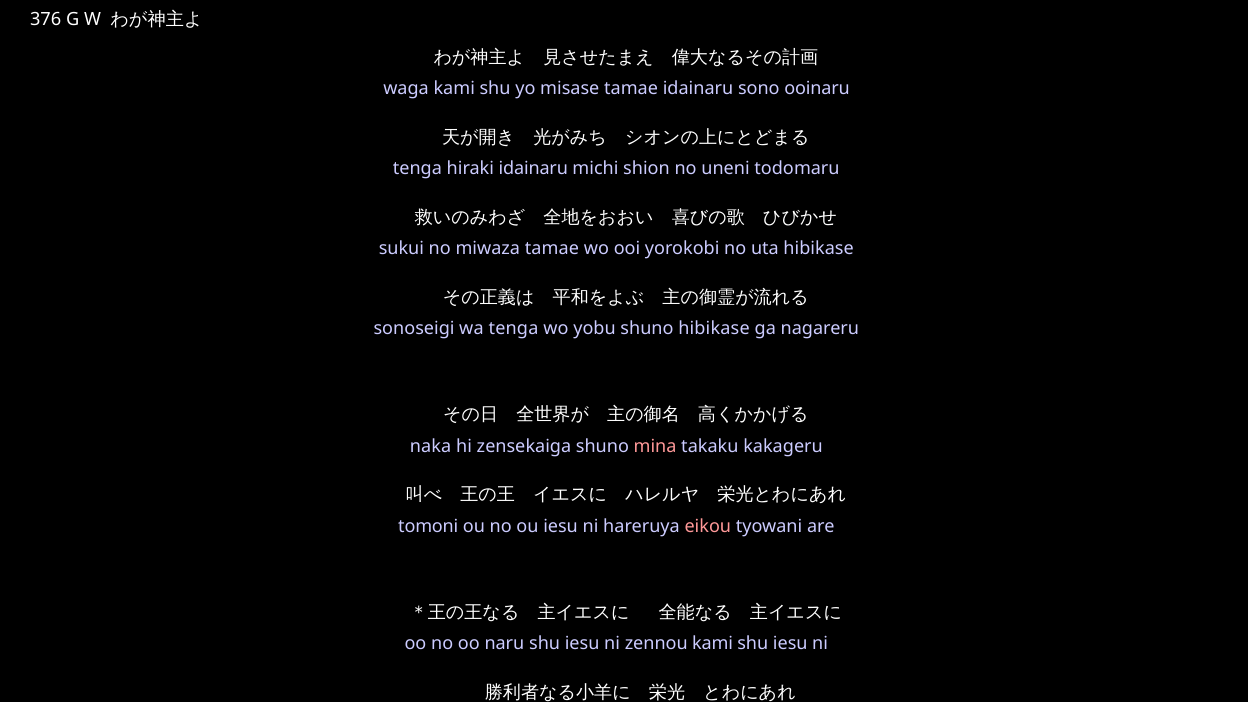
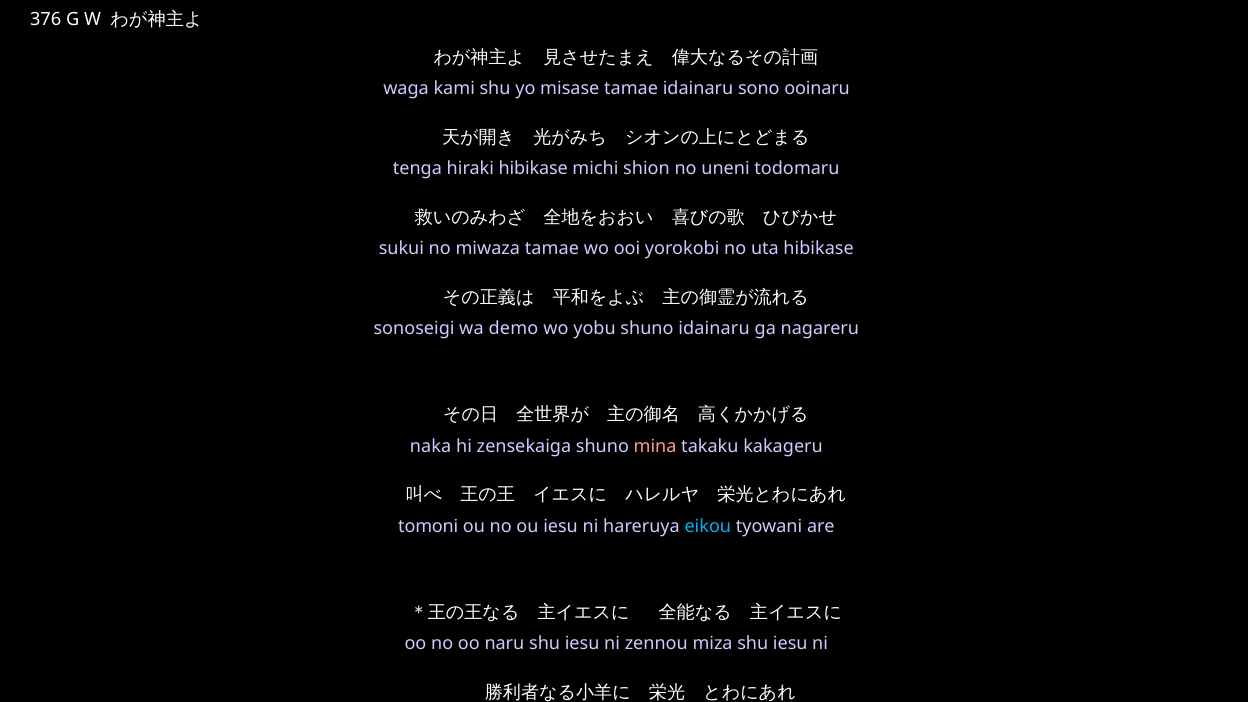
hiraki idainaru: idainaru -> hibikase (533, 169)
wa tenga: tenga -> demo (513, 329)
shuno hibikase: hibikase -> idainaru (714, 329)
eikou colour: pink -> light blue (708, 526)
zennou kami: kami -> miza (713, 644)
